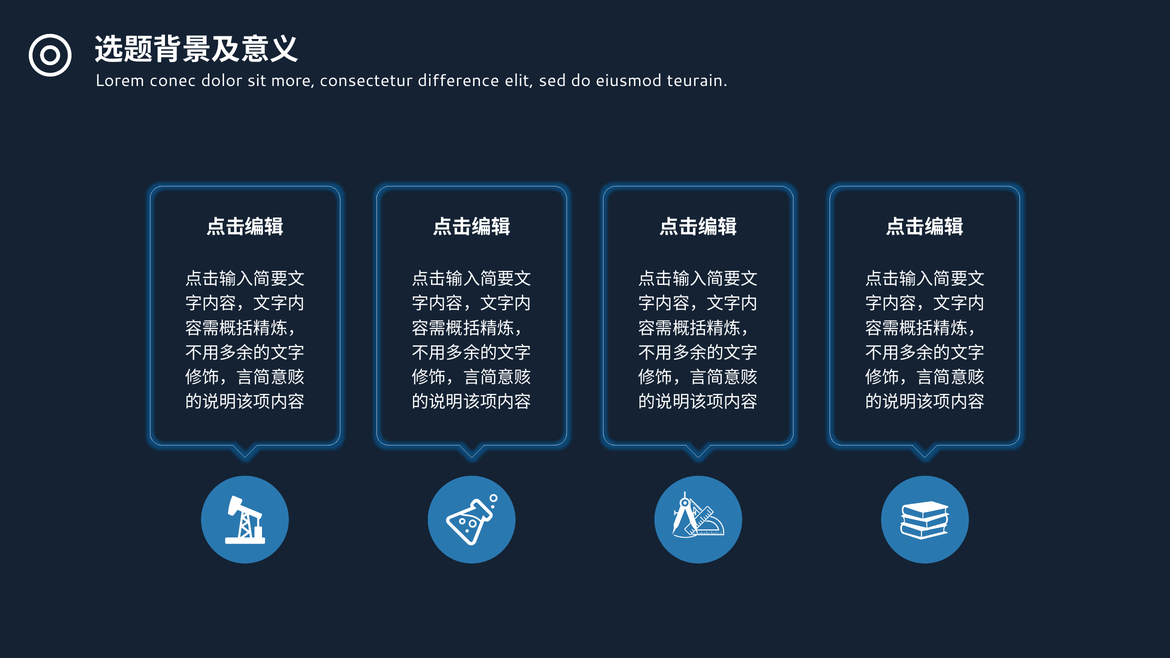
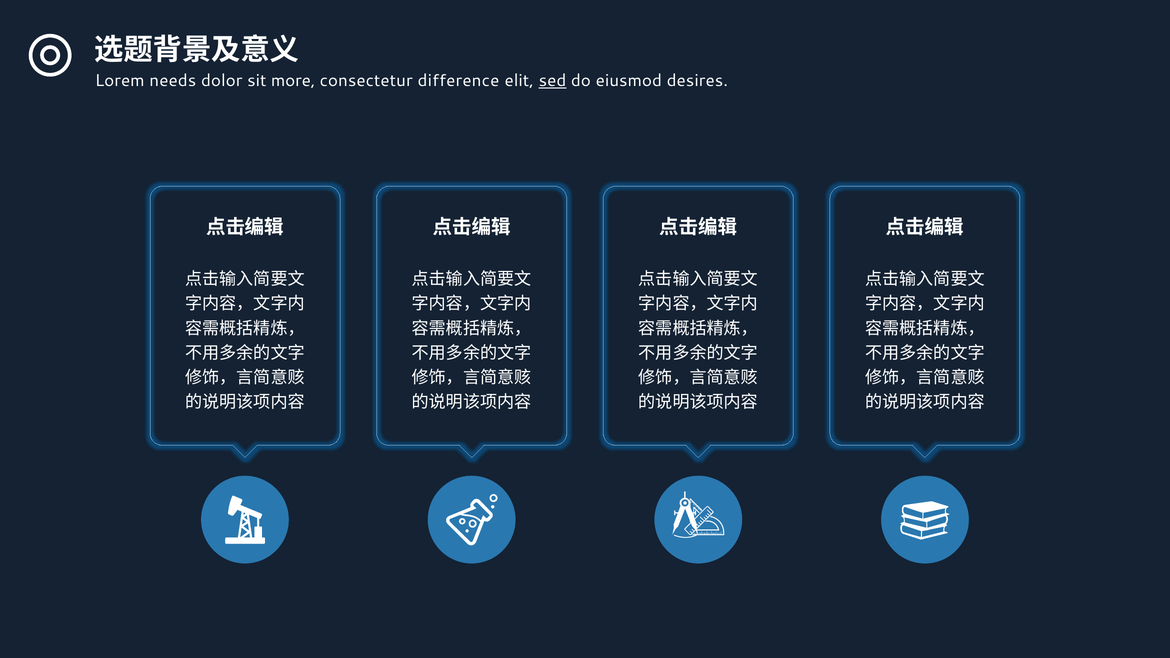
conec: conec -> needs (173, 81)
sed underline: none -> present (552, 81)
teurain: teurain -> desires (697, 81)
